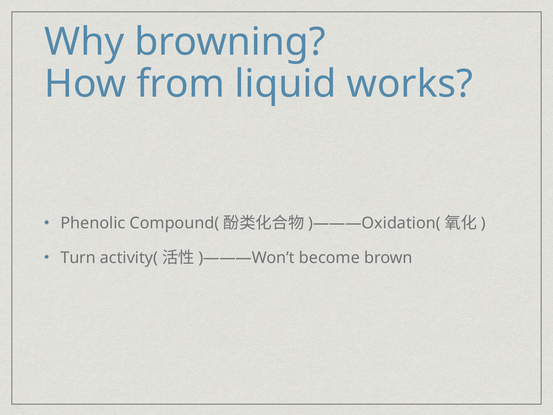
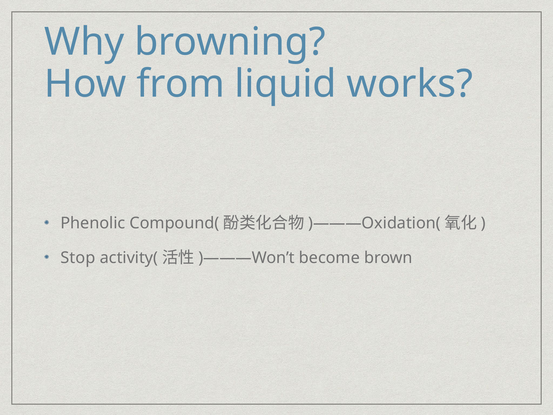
Turn: Turn -> Stop (78, 258)
